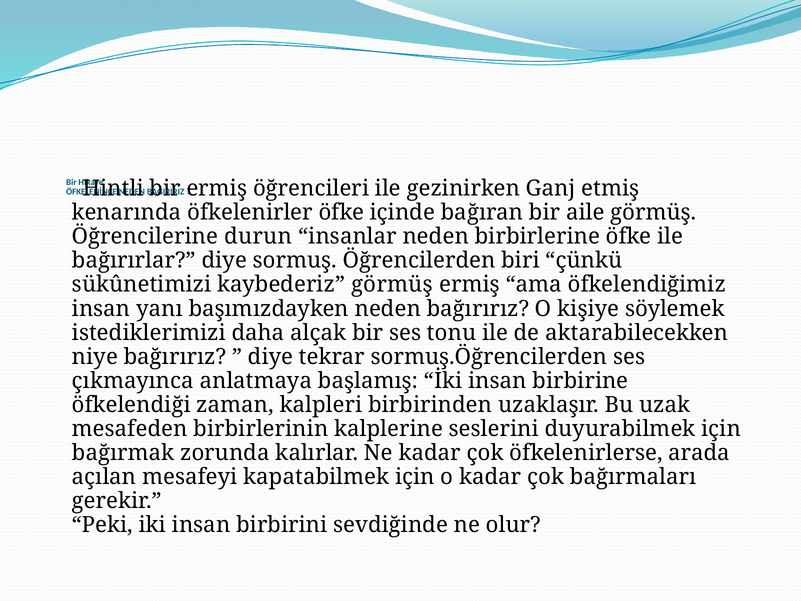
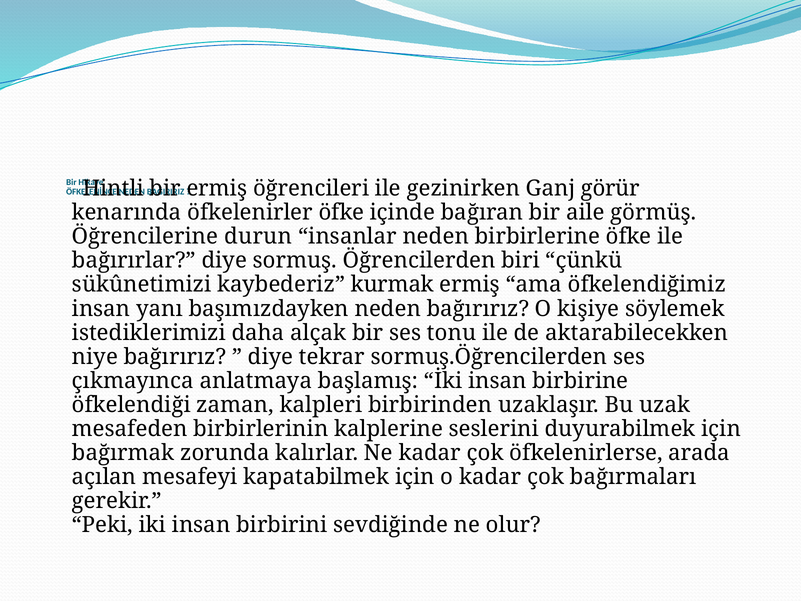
etmiş: etmiş -> görür (610, 188)
kaybederiz görmüş: görmüş -> kurmak (392, 285)
